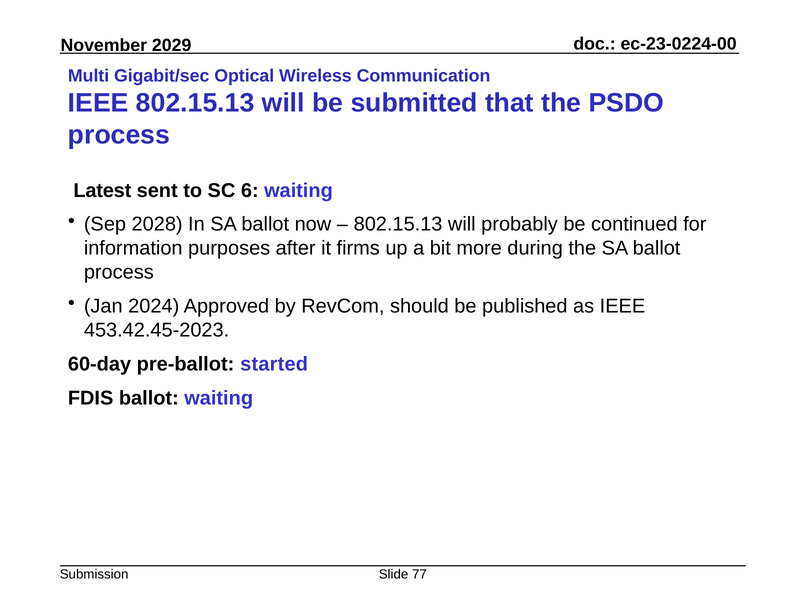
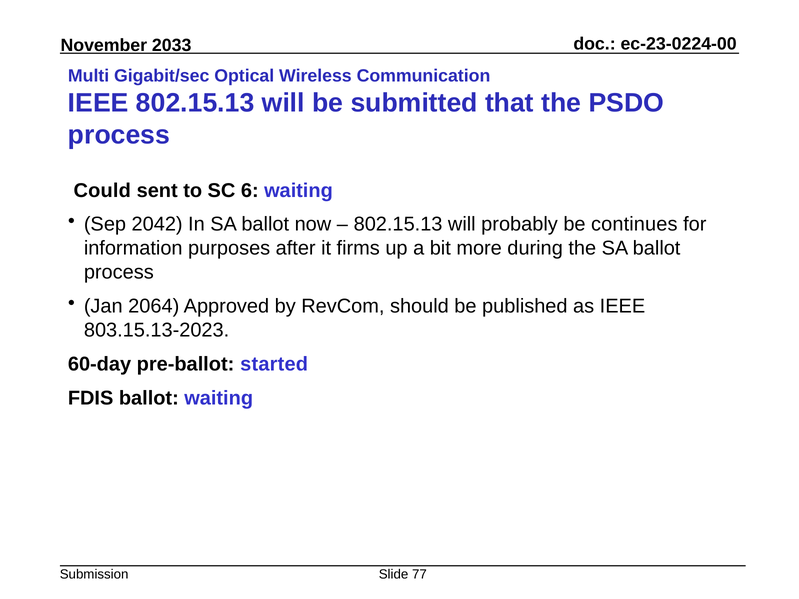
2029: 2029 -> 2033 (172, 45)
Latest: Latest -> Could (102, 191)
2028: 2028 -> 2042 (157, 224)
continued: continued -> continues (634, 224)
2024: 2024 -> 2064 (154, 306)
453.42.45-2023: 453.42.45-2023 -> 803.15.13-2023 (157, 330)
